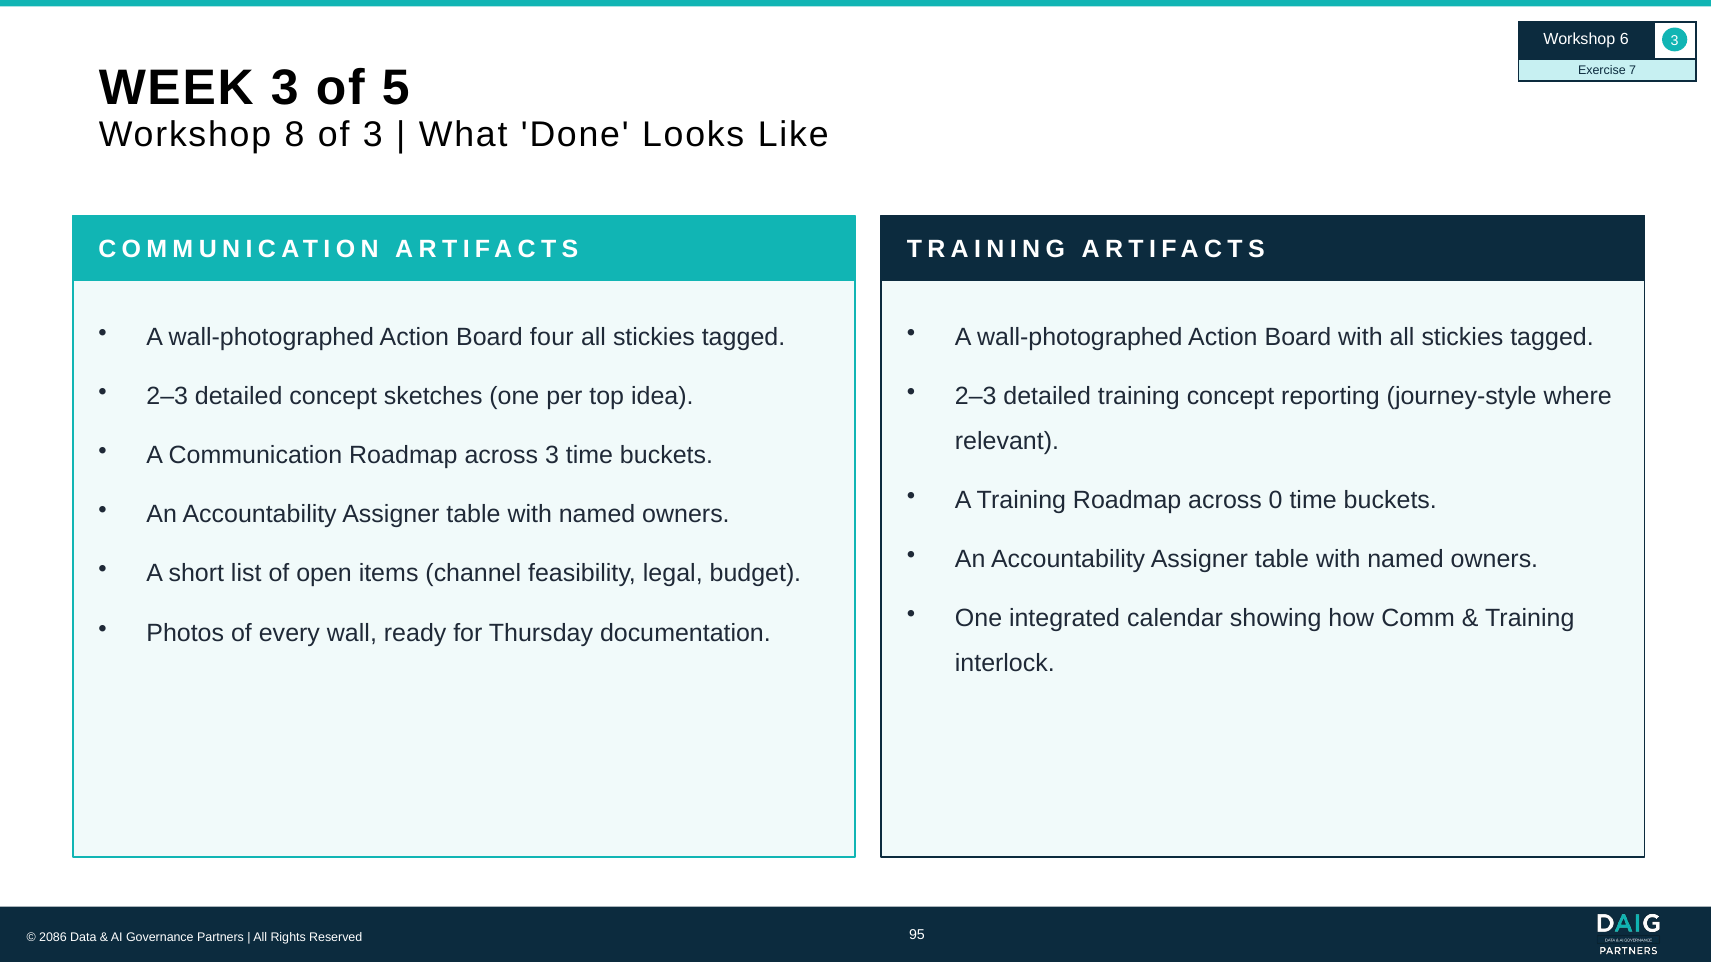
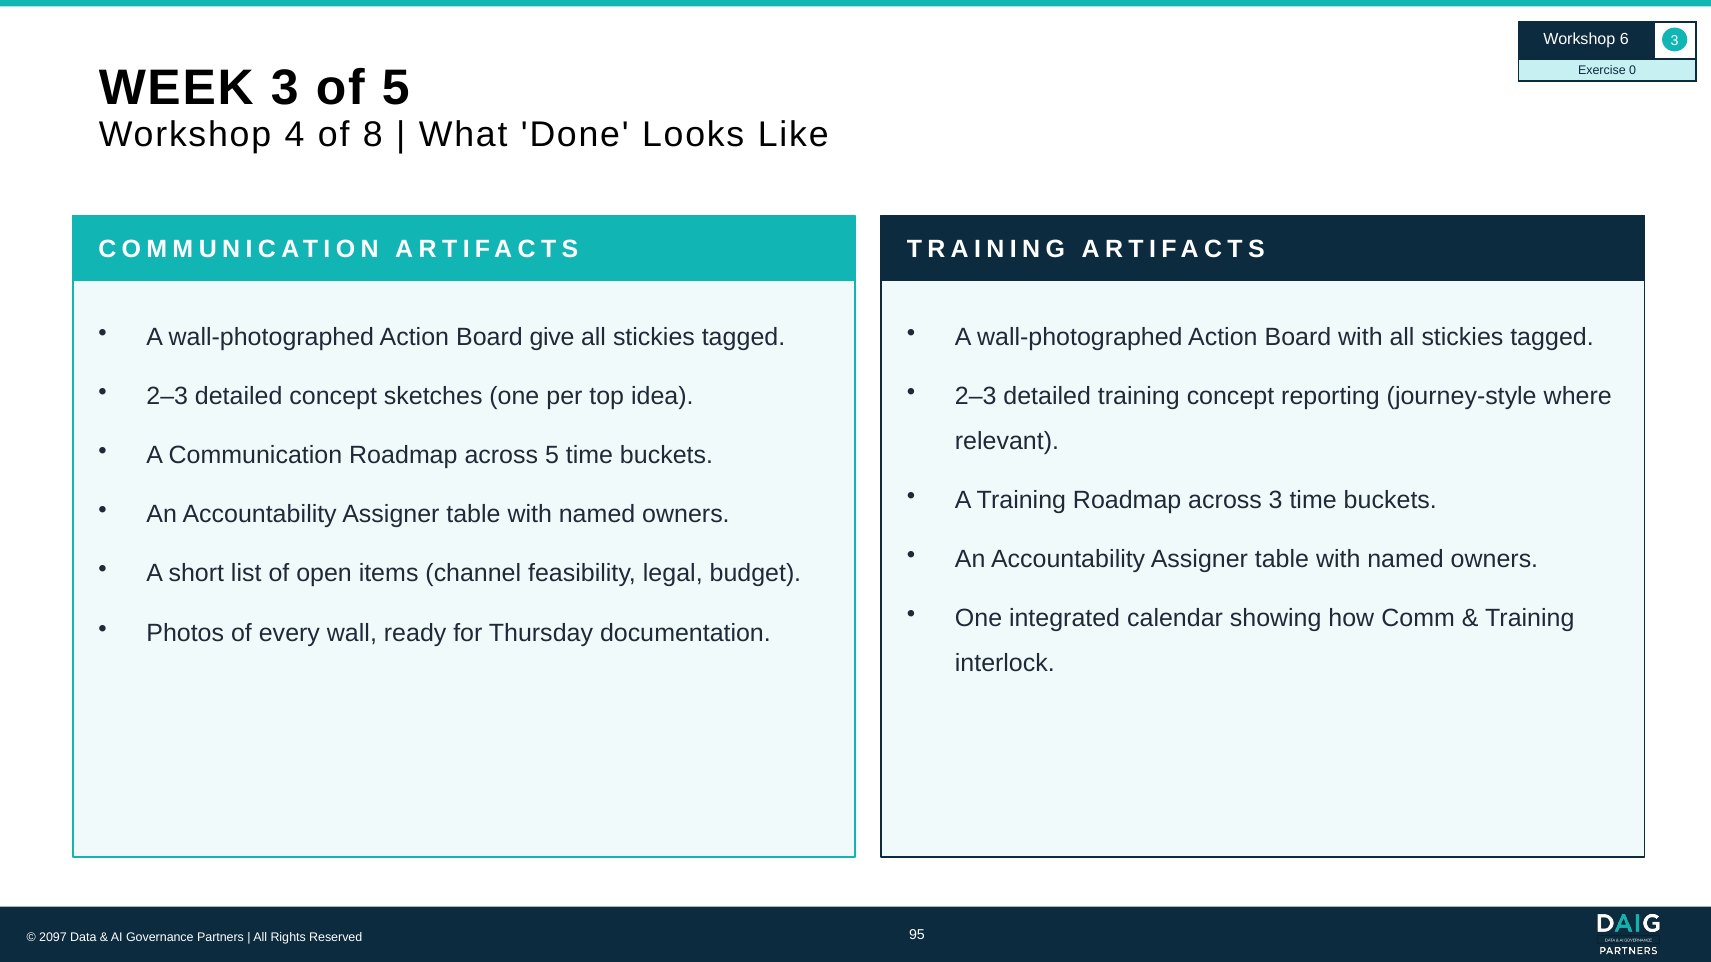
7: 7 -> 0 (1633, 71)
8: 8 -> 4 (295, 135)
of 3: 3 -> 8 (373, 135)
four: four -> give (552, 337)
across 3: 3 -> 5 (552, 456)
across 0: 0 -> 3 (1276, 501)
2086: 2086 -> 2097 (53, 937)
